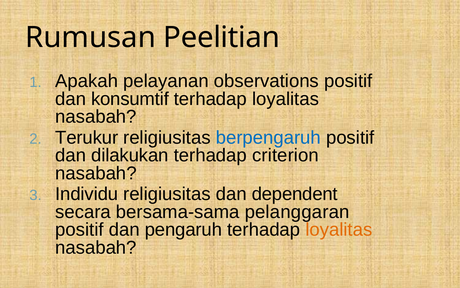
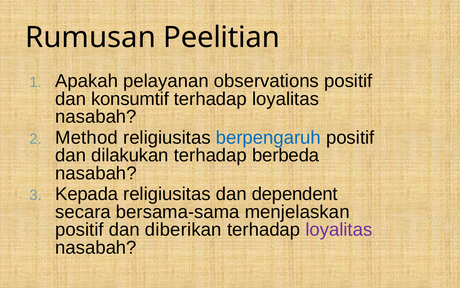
Terukur: Terukur -> Method (87, 137)
criterion: criterion -> berbeda (286, 155)
Individu: Individu -> Kepada (87, 194)
pelanggaran: pelanggaran -> menjelaskan (297, 212)
pengaruh: pengaruh -> diberikan (183, 229)
loyalitas colour: orange -> purple (339, 229)
